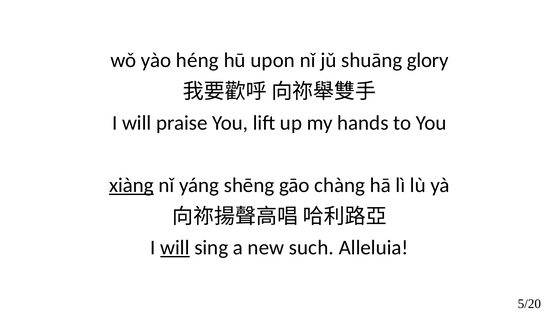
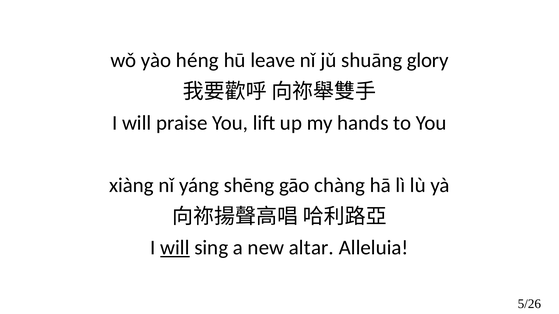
upon: upon -> leave (273, 60)
xiàng underline: present -> none (131, 186)
such: such -> altar (311, 248)
5/20: 5/20 -> 5/26 (529, 304)
